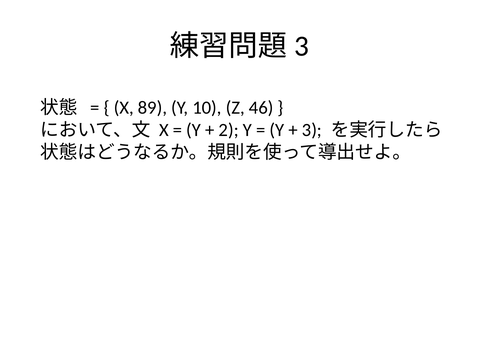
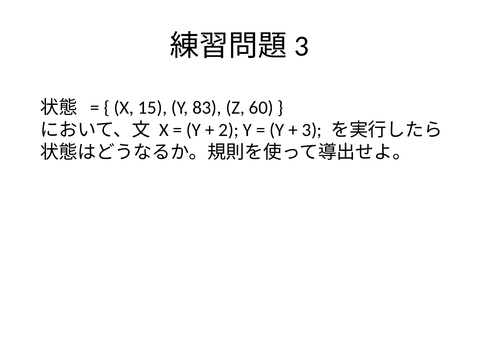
89: 89 -> 15 (152, 108)
10: 10 -> 83 (207, 108)
46: 46 -> 60 (261, 108)
